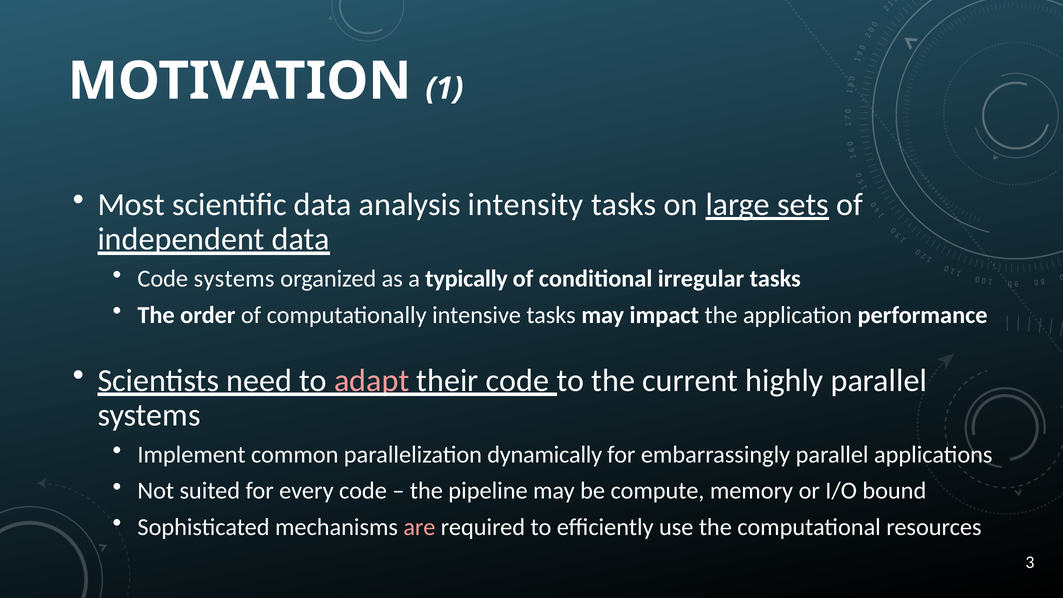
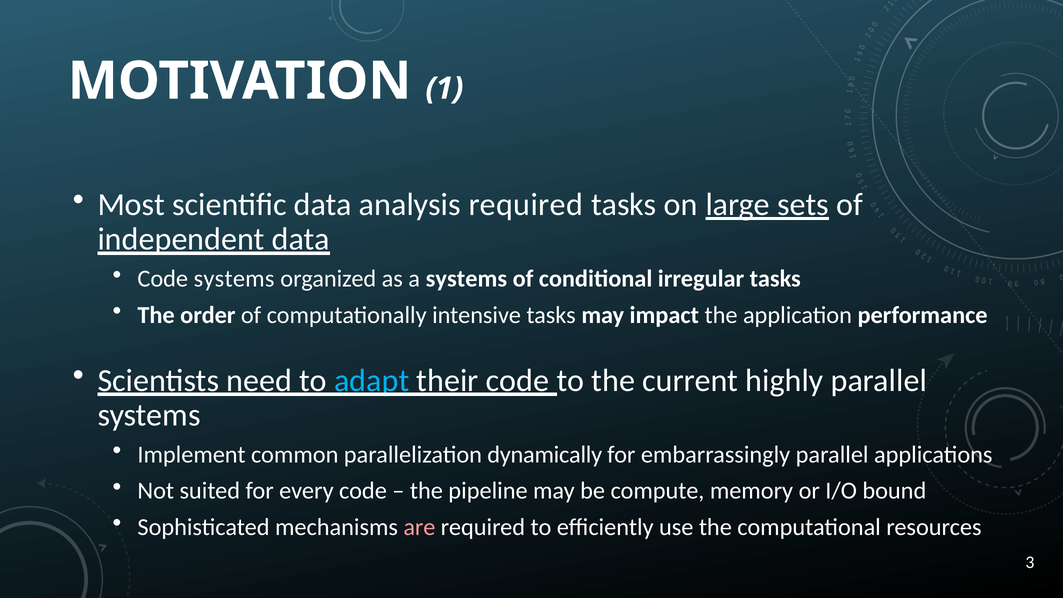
analysis intensity: intensity -> required (526, 205)
a typically: typically -> systems (466, 279)
adapt colour: pink -> light blue (372, 380)
